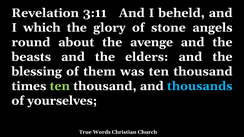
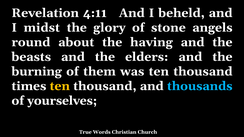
3:11: 3:11 -> 4:11 (95, 13)
which: which -> midst (42, 28)
avenge: avenge -> having (151, 42)
blessing: blessing -> burning (37, 72)
ten colour: light green -> yellow (60, 86)
